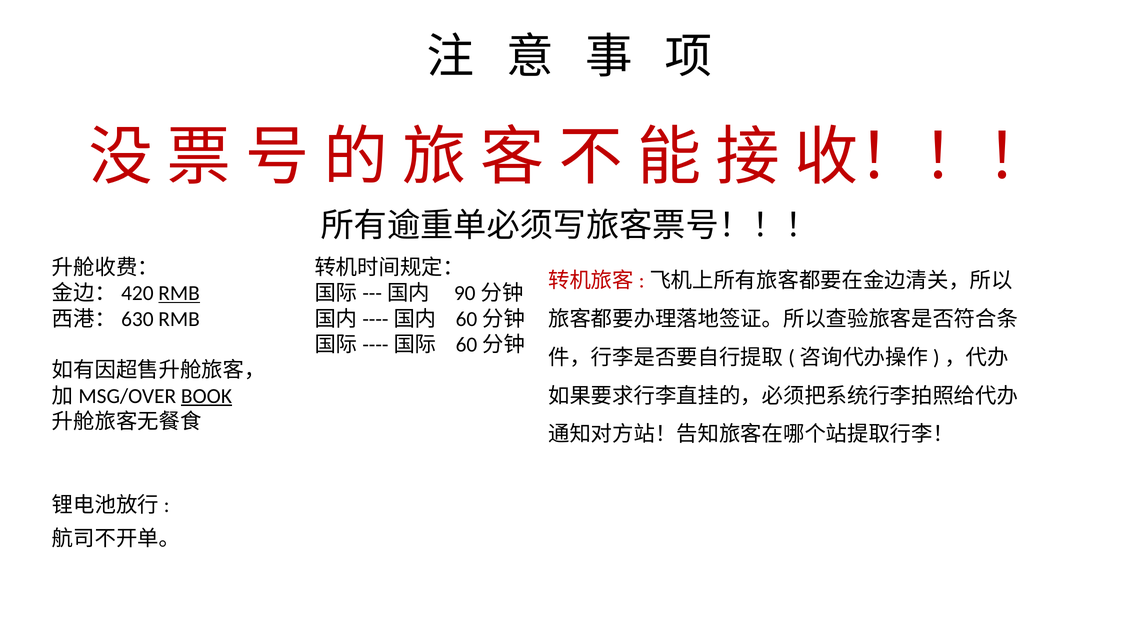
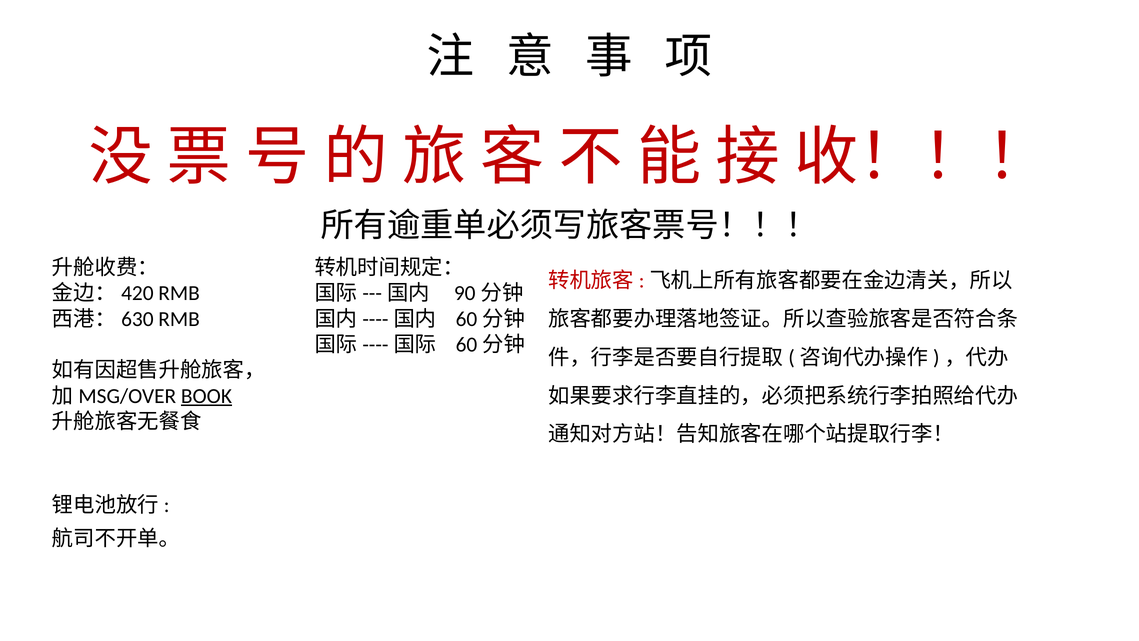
RMB underline: present -> none (179, 293)
